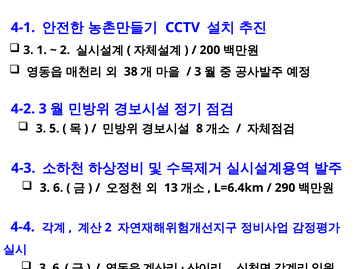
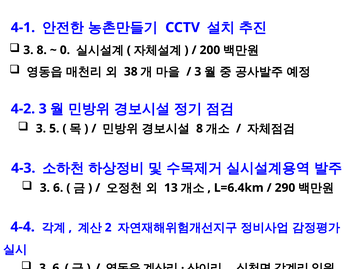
3 1: 1 -> 8 (42, 50)
2: 2 -> 0 (65, 50)
